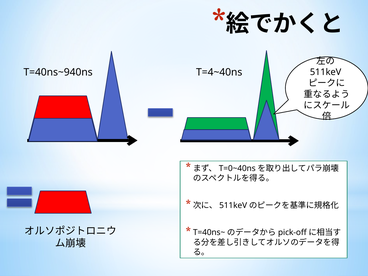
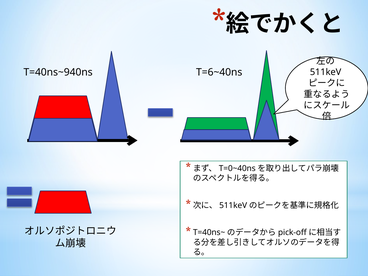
T=4~40ns: T=4~40ns -> T=6~40ns (219, 72)
